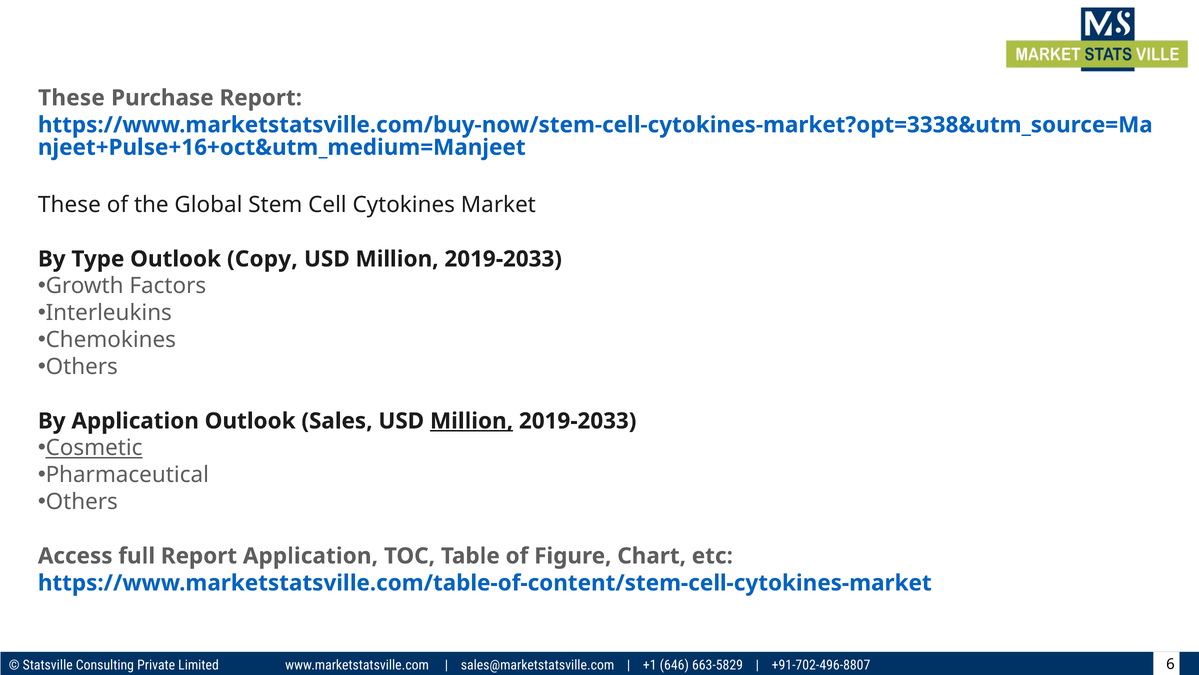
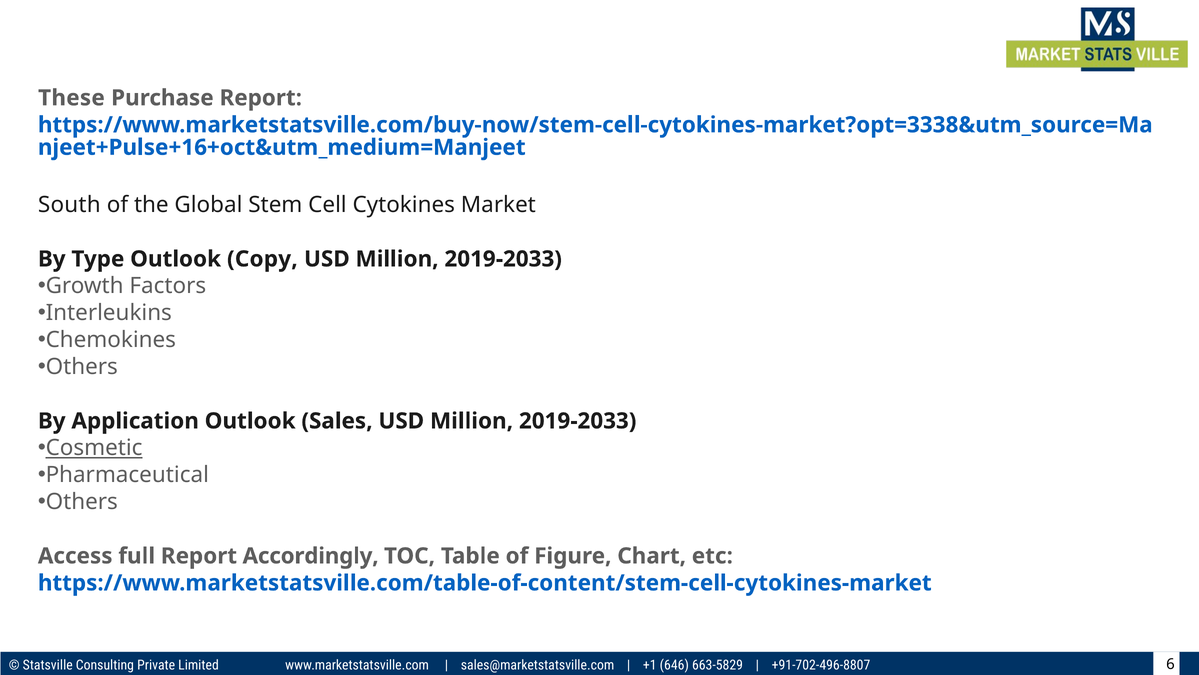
These: These -> South (69, 205)
Million underline: present -> none (472, 421)
Report Application: Application -> Accordingly (311, 556)
